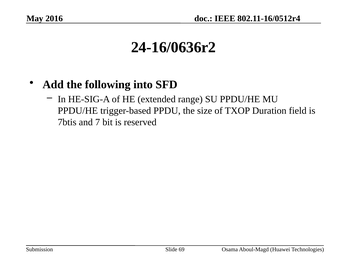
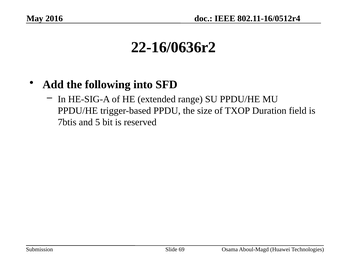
24-16/0636r2: 24-16/0636r2 -> 22-16/0636r2 (173, 47)
7: 7 -> 5 (98, 122)
